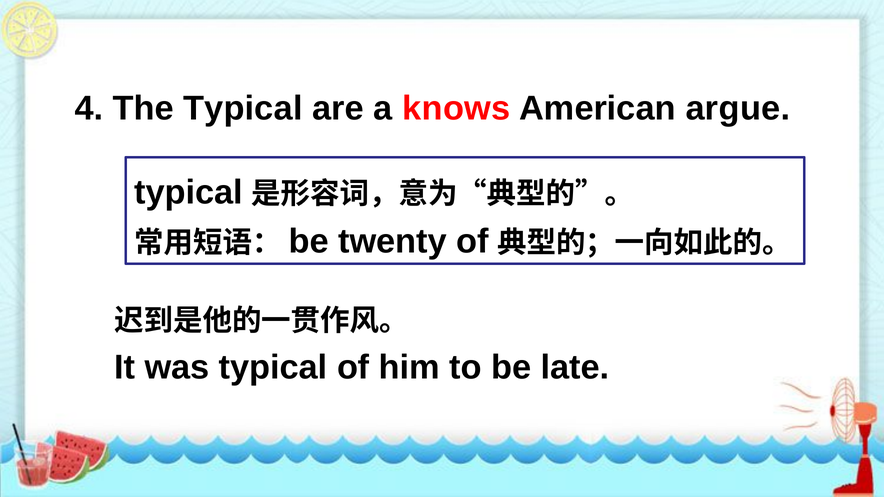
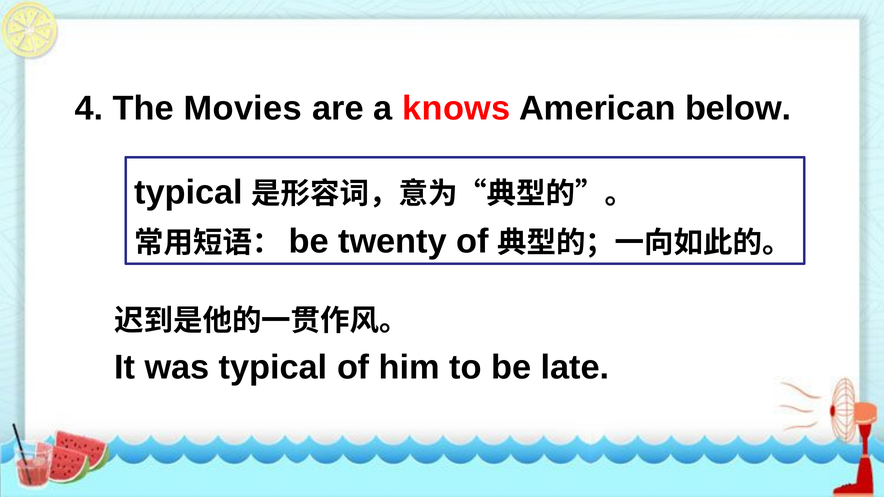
The Typical: Typical -> Movies (243, 108)
argue: argue -> below (738, 108)
